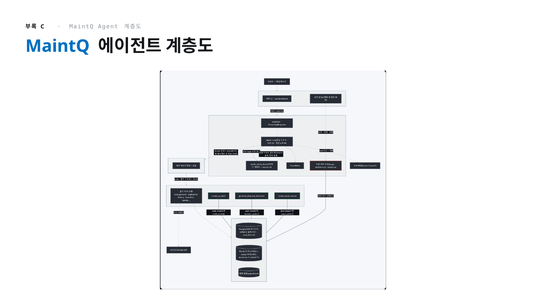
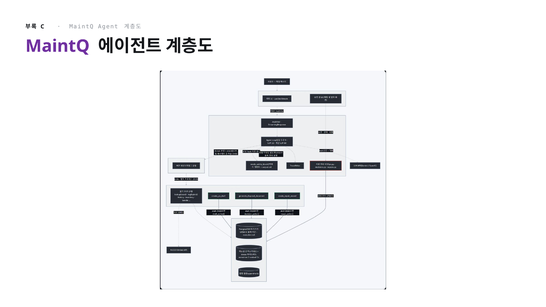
MaintQ colour: blue -> purple (57, 46)
